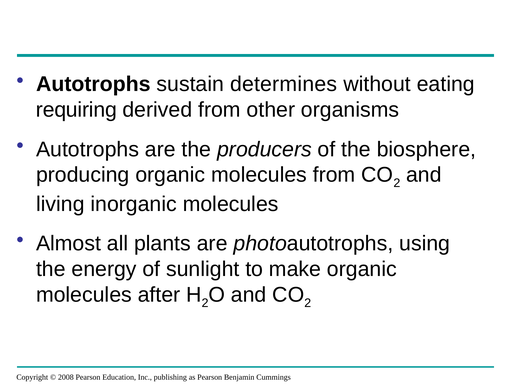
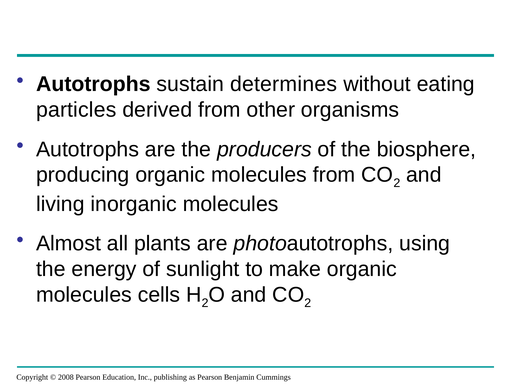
requiring: requiring -> particles (76, 110)
after: after -> cells (159, 294)
